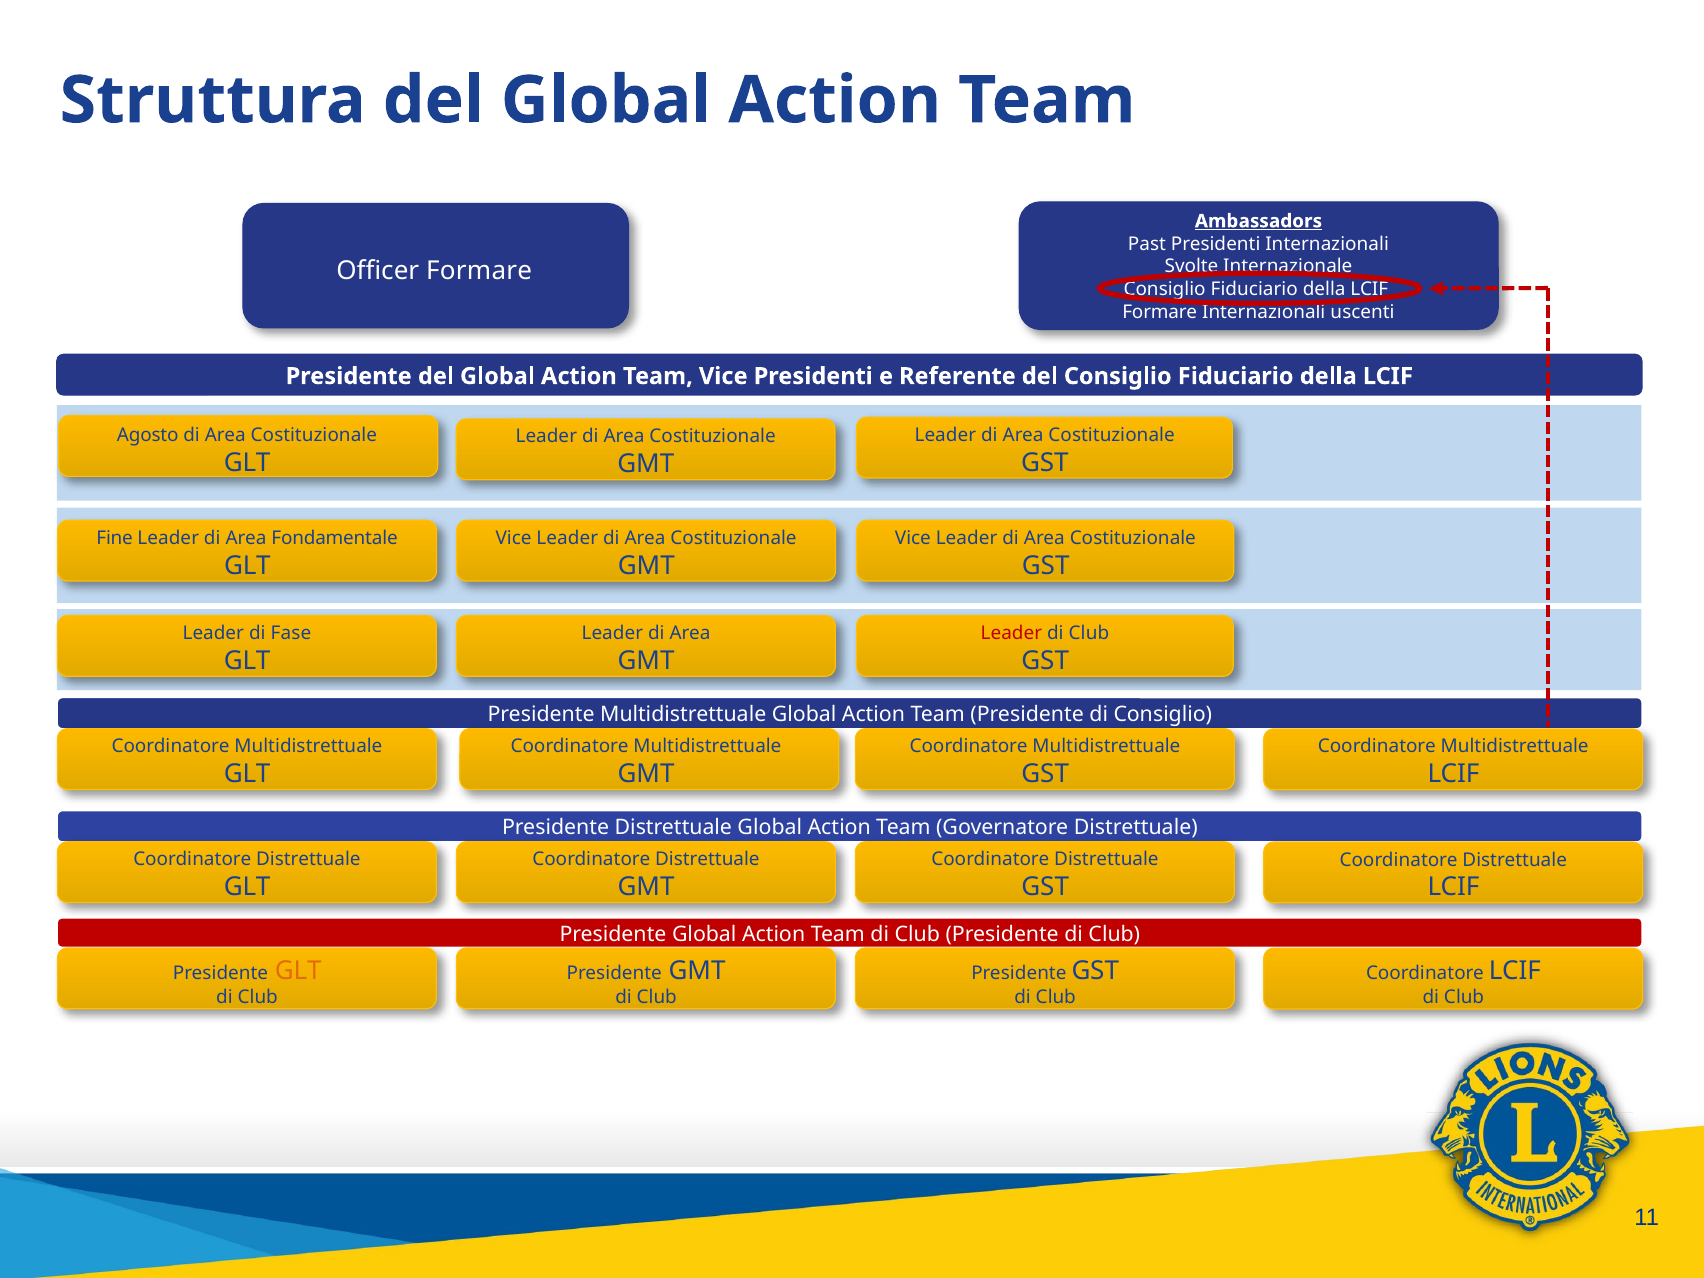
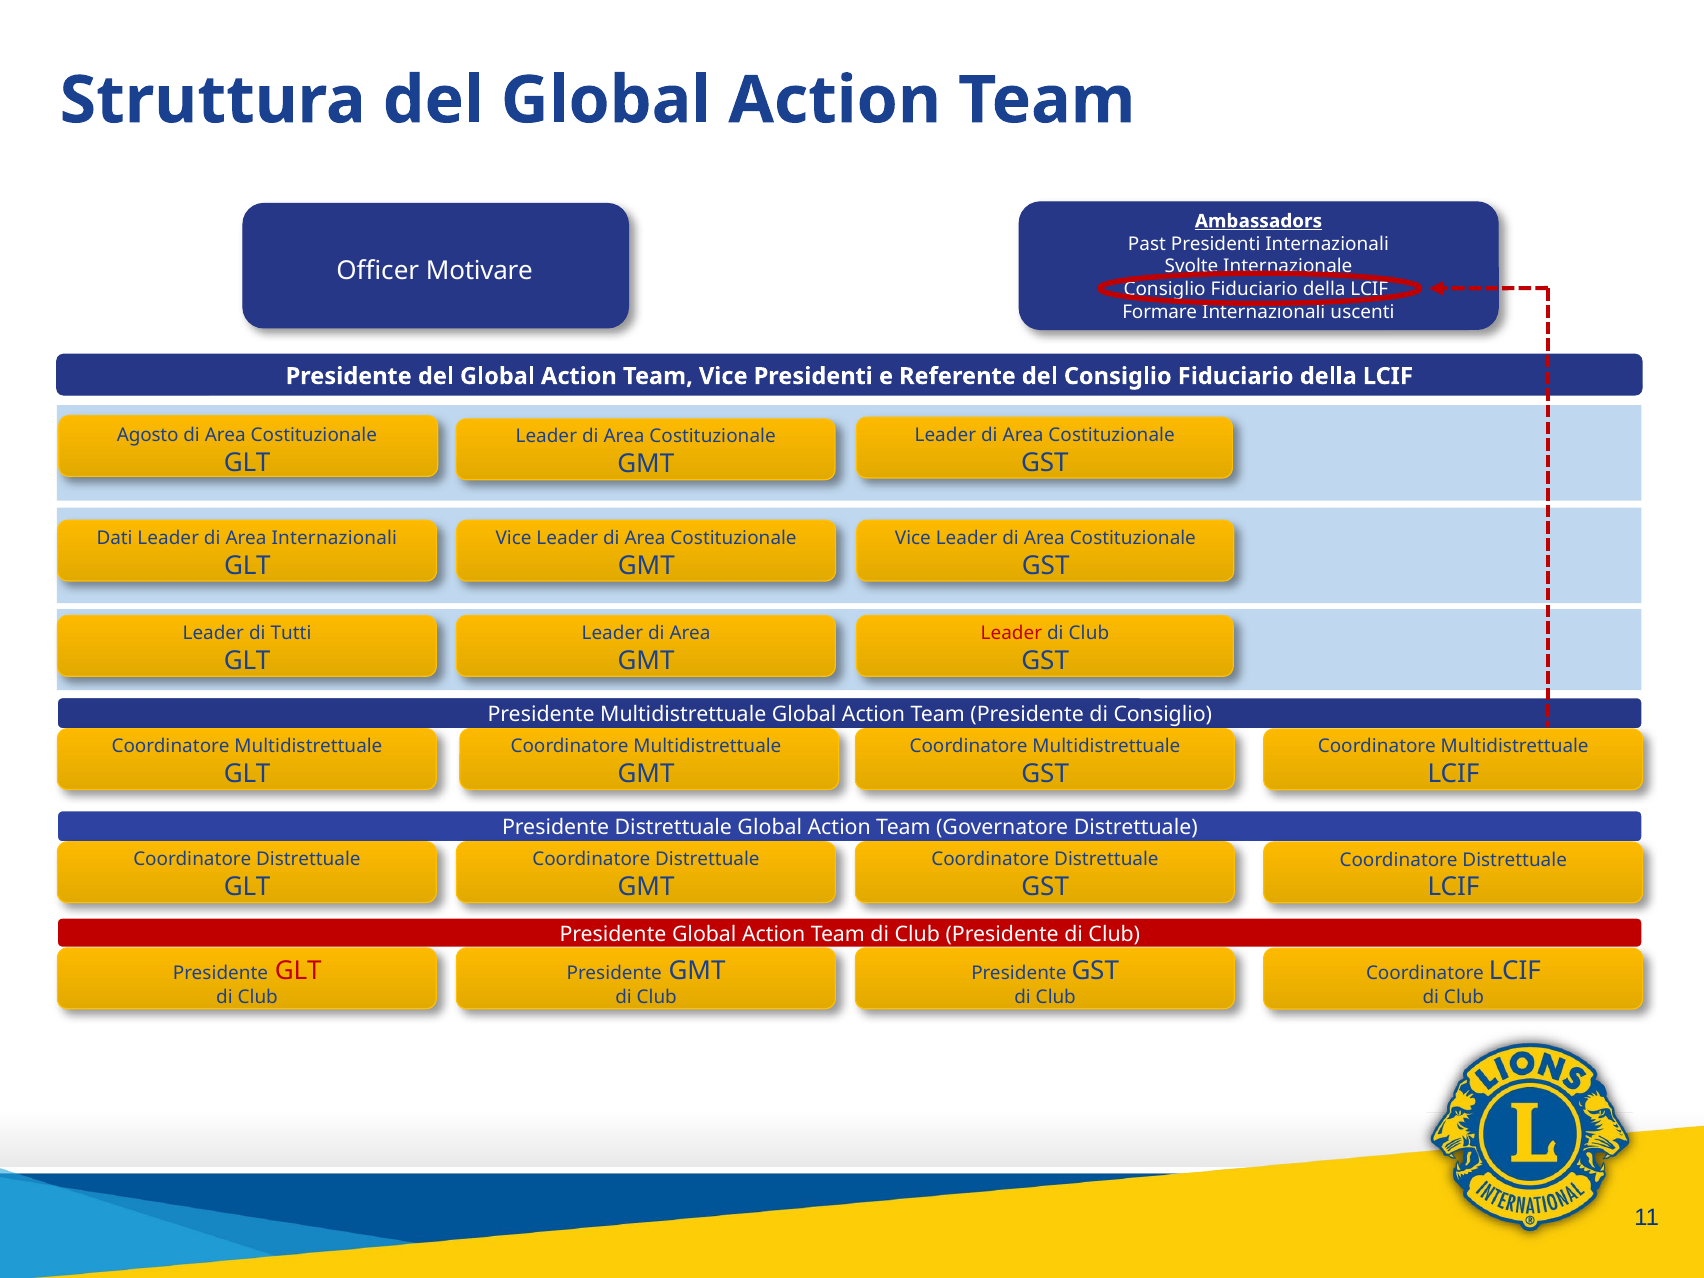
Officer Formare: Formare -> Motivare (479, 271)
Fine: Fine -> Dati (115, 538)
Area Fondamentale: Fondamentale -> Internazionali (334, 538)
Fase: Fase -> Tutti (291, 633)
GLT colour: orange -> red (298, 971)
